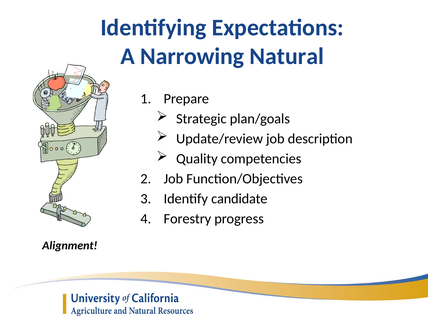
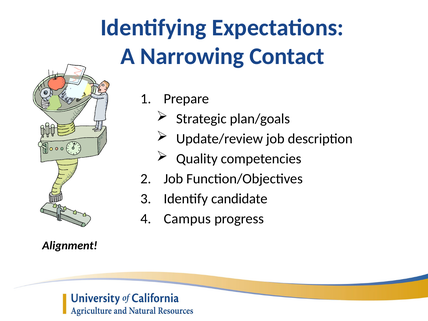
Natural: Natural -> Contact (287, 56)
Forestry: Forestry -> Campus (187, 219)
